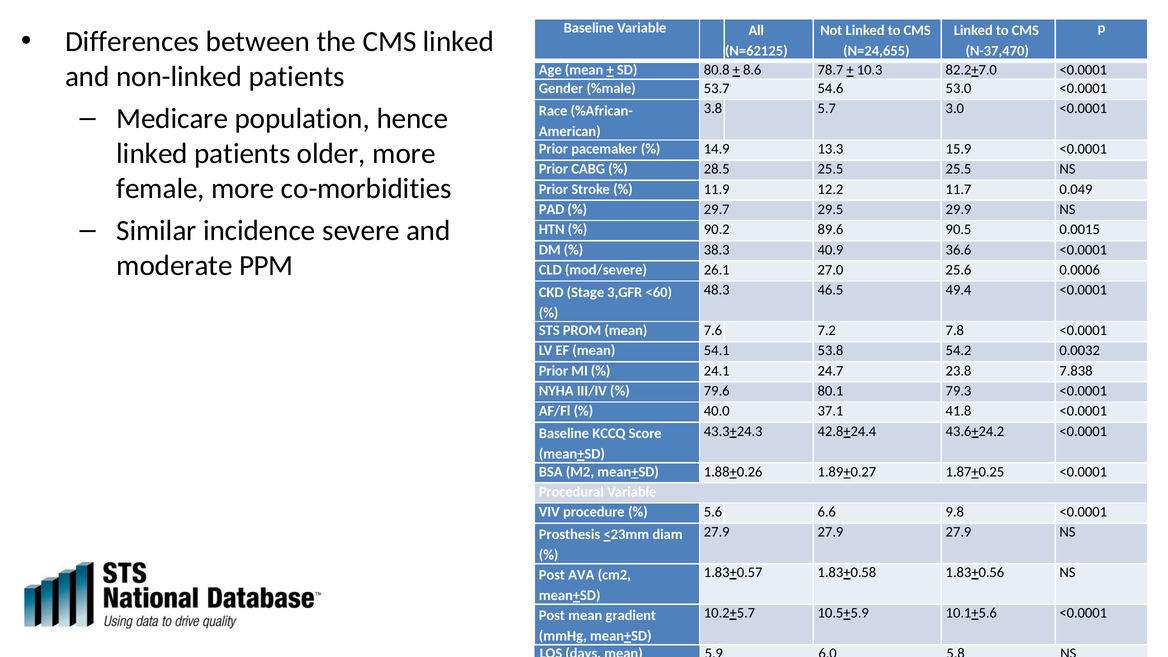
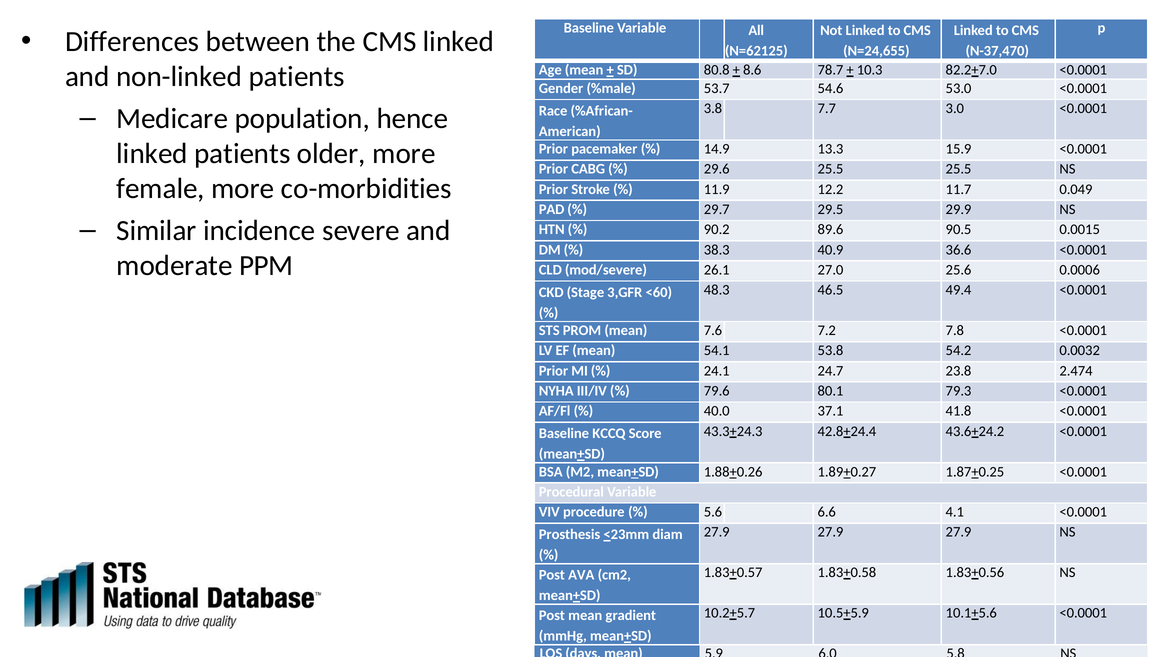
5.7: 5.7 -> 7.7 (827, 108)
28.5: 28.5 -> 29.6 (717, 169)
7.838: 7.838 -> 2.474 (1076, 371)
9.8: 9.8 -> 4.1 (955, 512)
